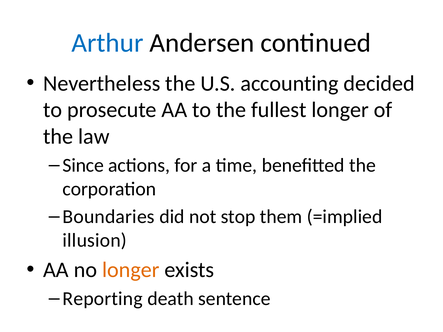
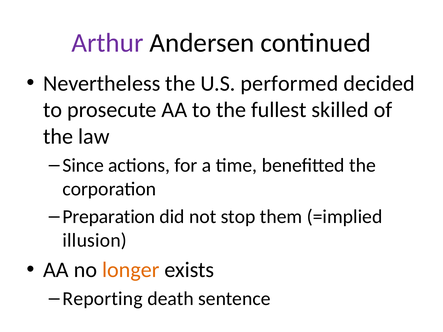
Arthur colour: blue -> purple (107, 43)
accounting: accounting -> performed (289, 84)
fullest longer: longer -> skilled (340, 110)
Boundaries: Boundaries -> Preparation (109, 217)
